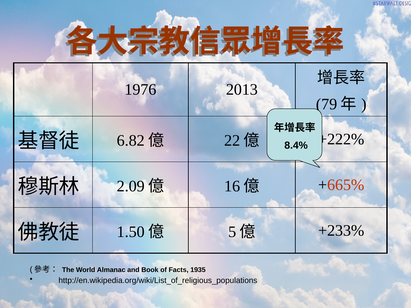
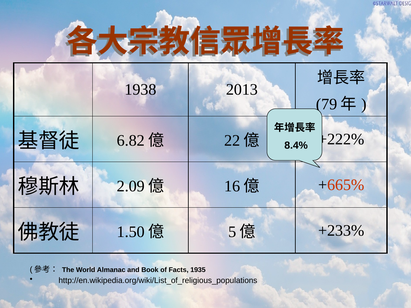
1976: 1976 -> 1938 (140, 90)
